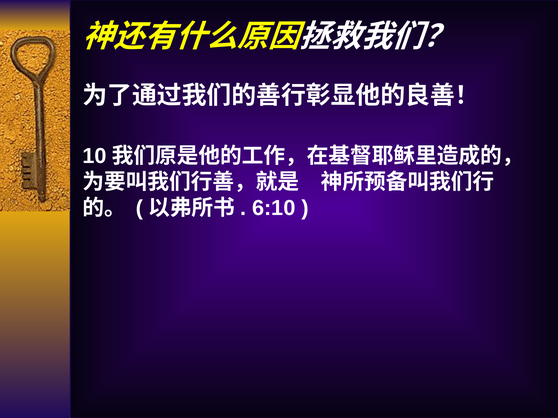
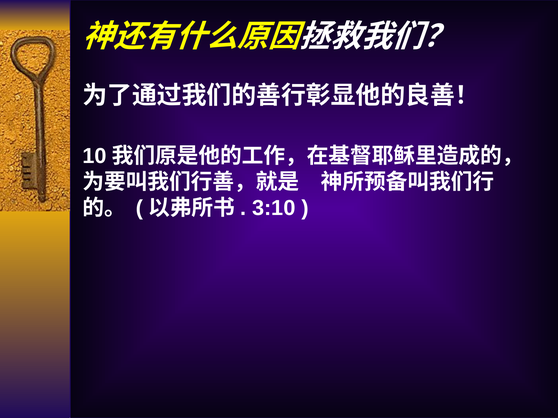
6:10: 6:10 -> 3:10 (274, 208)
